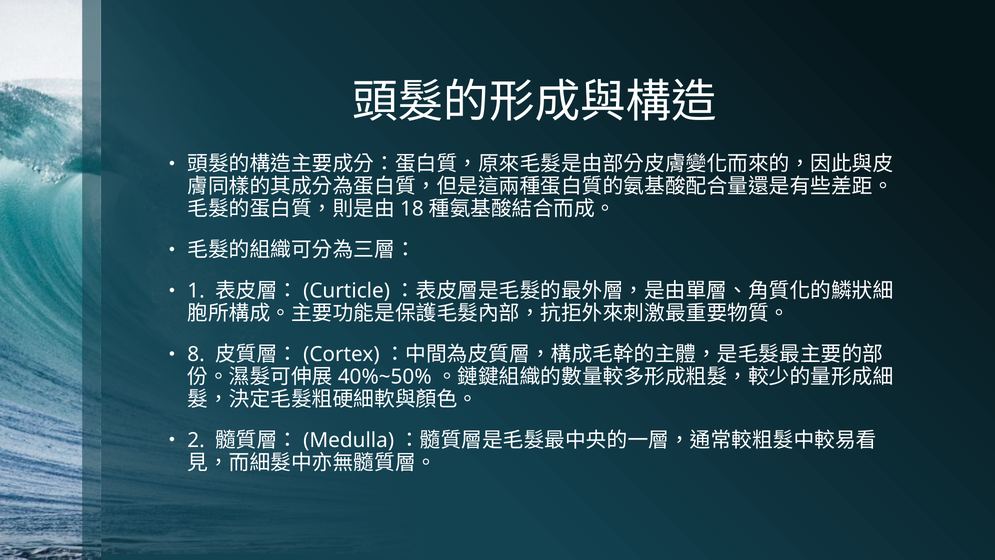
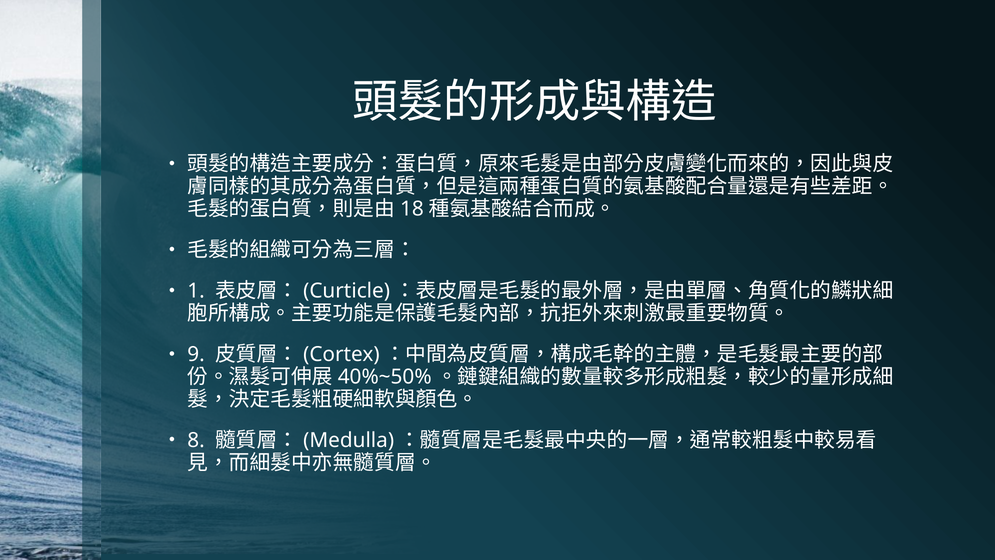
8: 8 -> 9 (196, 354)
2: 2 -> 8 (196, 440)
